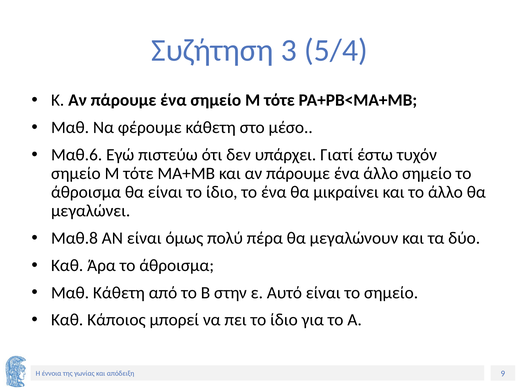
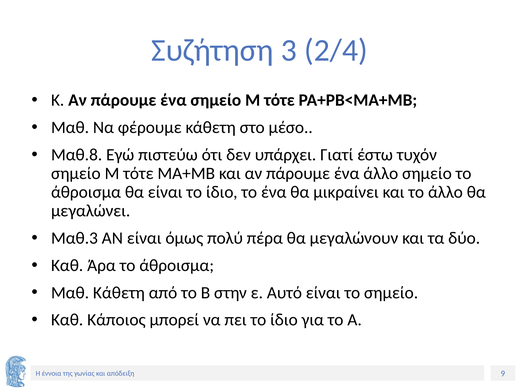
5/4: 5/4 -> 2/4 (336, 50)
Μαθ.6: Μαθ.6 -> Μαθ.8 (77, 155)
Μαθ.8: Μαθ.8 -> Μαθ.3 (74, 238)
